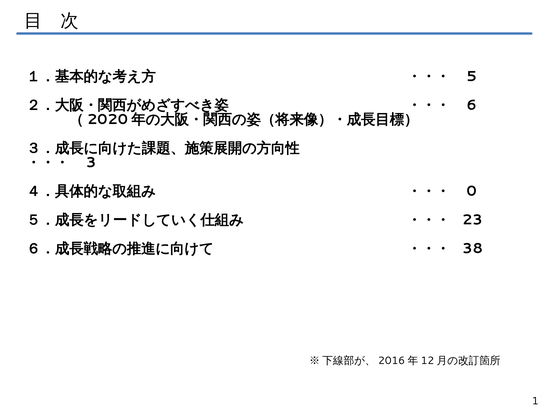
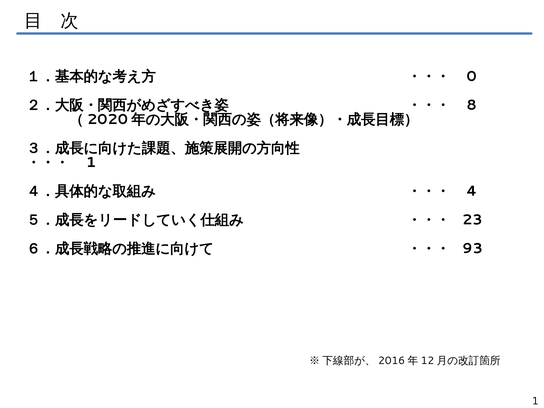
5: 5 -> 0 (472, 76)
6: 6 -> 8 (472, 105)
3: 3 -> 1 (91, 162)
0: 0 -> 4 (472, 191)
38: 38 -> 93 (473, 249)
